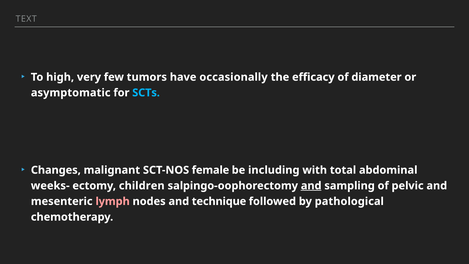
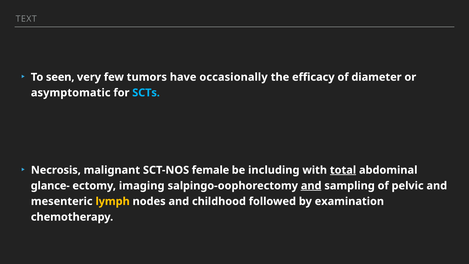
high: high -> seen (60, 77)
Changes: Changes -> Necrosis (56, 170)
total underline: none -> present (343, 170)
weeks-: weeks- -> glance- (50, 186)
children: children -> imaging (142, 186)
lymph colour: pink -> yellow (113, 201)
technique: technique -> childhood (219, 201)
pathological: pathological -> examination (349, 201)
